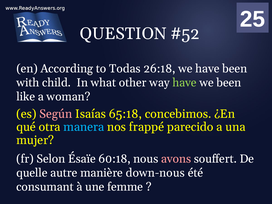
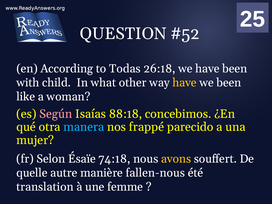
have colour: light green -> yellow (185, 83)
65:18: 65:18 -> 88:18 (125, 114)
60:18: 60:18 -> 74:18 (114, 159)
avons colour: pink -> yellow (176, 159)
down-nous: down-nous -> fallen-nous (155, 173)
consumant: consumant -> translation (45, 187)
